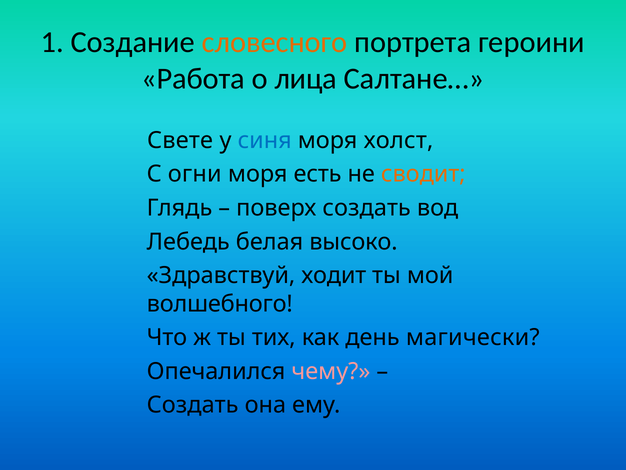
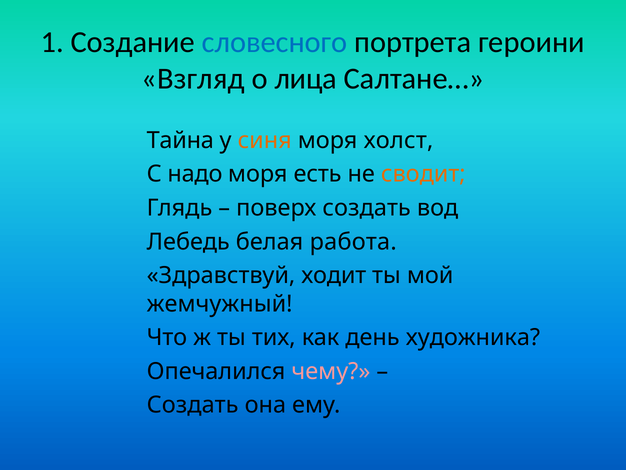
словесного colour: orange -> blue (275, 42)
Работа: Работа -> Взгляд (193, 79)
Свете: Свете -> Тайна (180, 140)
синя colour: blue -> orange (265, 140)
огни: огни -> надо (195, 174)
высоко: высоко -> работа (353, 242)
волшебного: волшебного -> жемчужный (220, 303)
магически: магически -> художника (473, 337)
